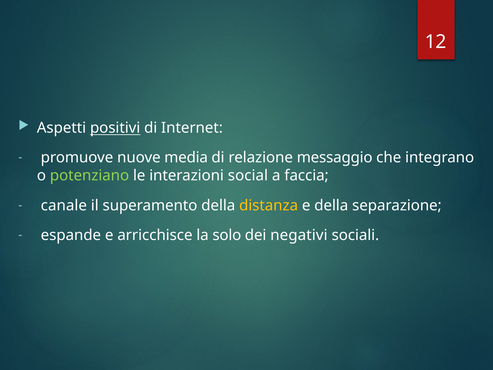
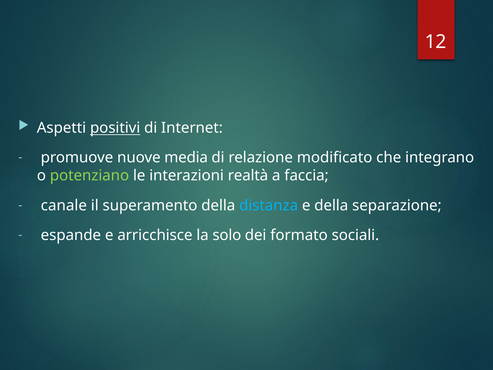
messaggio: messaggio -> modificato (335, 157)
social: social -> realtà (248, 175)
distanza colour: yellow -> light blue (269, 205)
negativi: negativi -> formato (299, 235)
